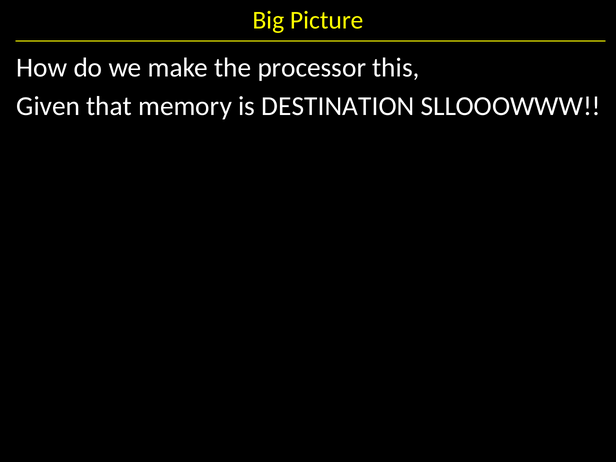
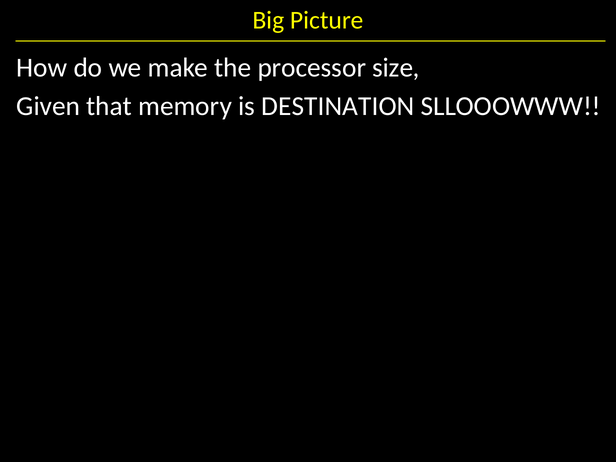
this: this -> size (396, 68)
